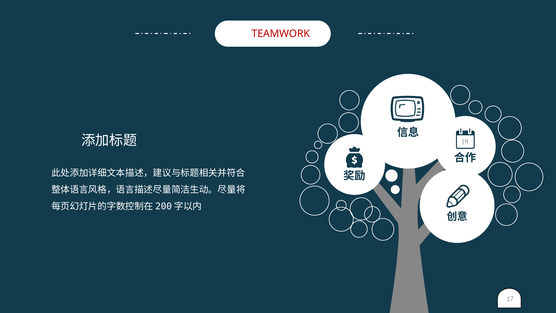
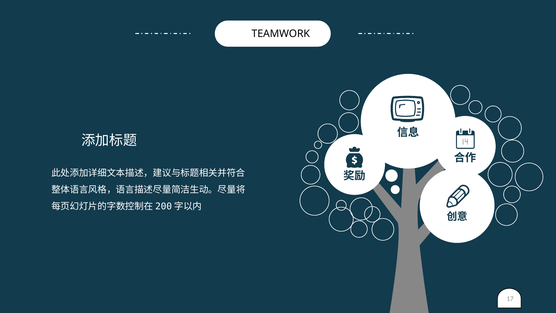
TEAMWORK colour: red -> black (281, 34)
